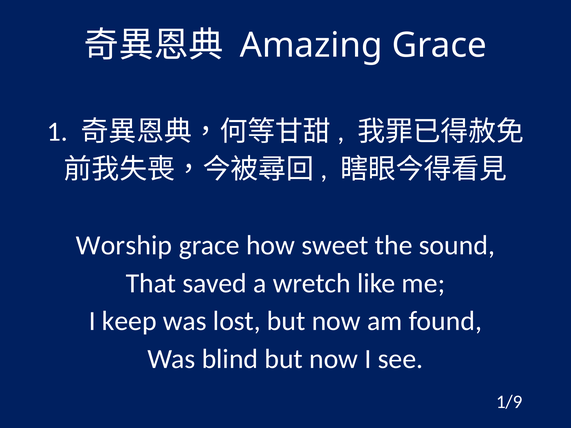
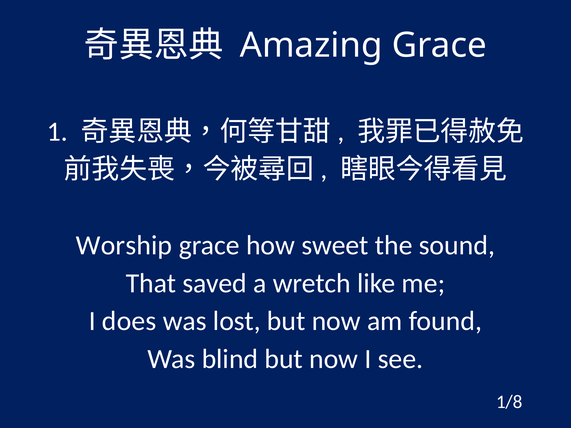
keep: keep -> does (129, 321)
1/9: 1/9 -> 1/8 (509, 402)
